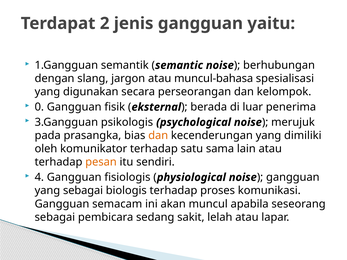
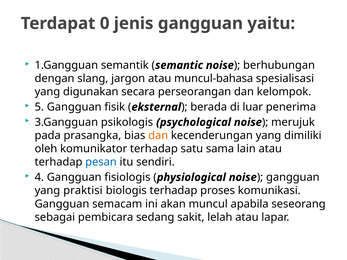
2: 2 -> 0 (105, 23)
0: 0 -> 5 (39, 107)
pesan colour: orange -> blue (101, 162)
yang sebagai: sebagai -> praktisi (83, 191)
